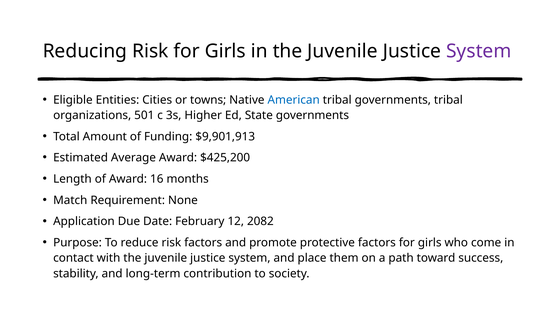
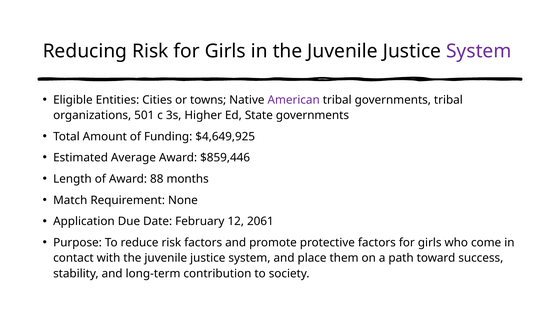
American colour: blue -> purple (294, 100)
$9,901,913: $9,901,913 -> $4,649,925 (225, 137)
$425,200: $425,200 -> $859,446 (225, 158)
16: 16 -> 88 (157, 179)
2082: 2082 -> 2061 (260, 221)
